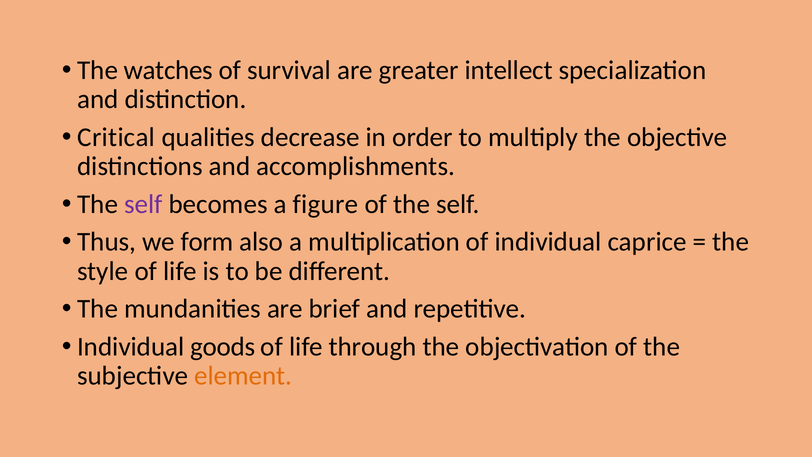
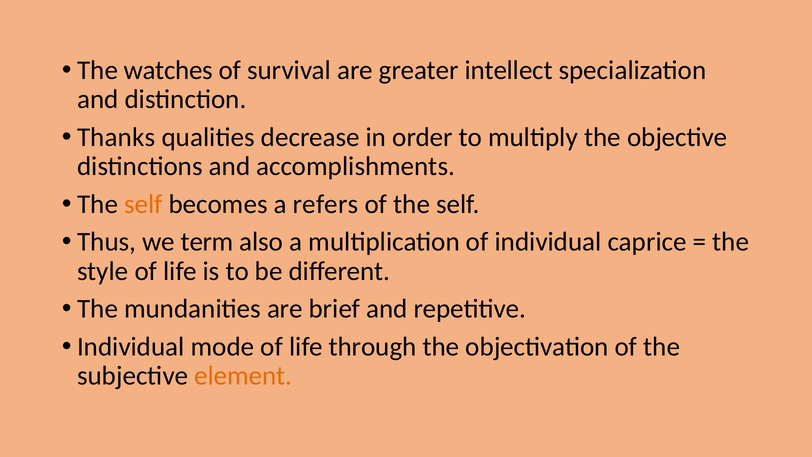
Critical: Critical -> Thanks (116, 137)
self colour: purple -> orange (143, 204)
figure: figure -> refers (326, 204)
form: form -> term (207, 242)
goods: goods -> mode (223, 346)
